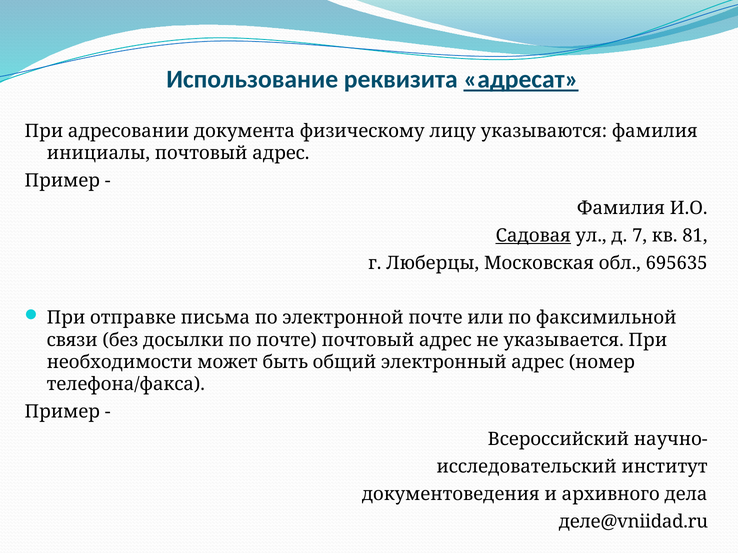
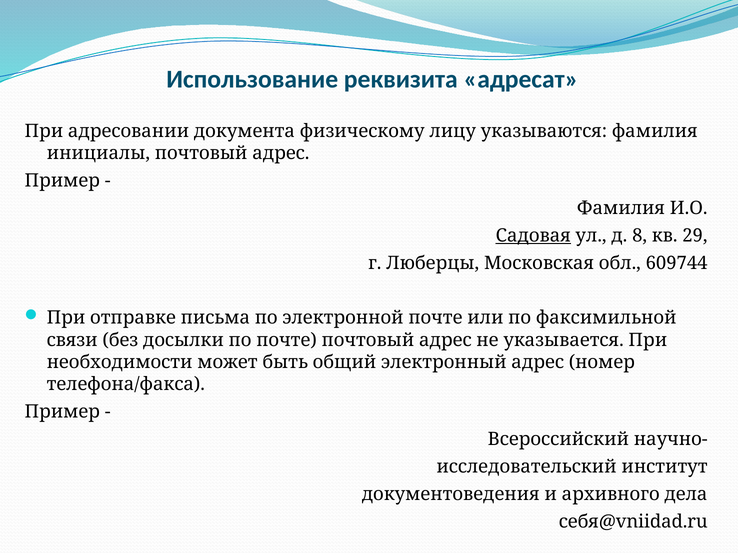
адресат underline: present -> none (521, 80)
7: 7 -> 8 (640, 236)
81: 81 -> 29 (695, 236)
695635: 695635 -> 609744 (677, 263)
деле@vniidad.ru: деле@vniidad.ru -> себя@vniidad.ru (633, 522)
